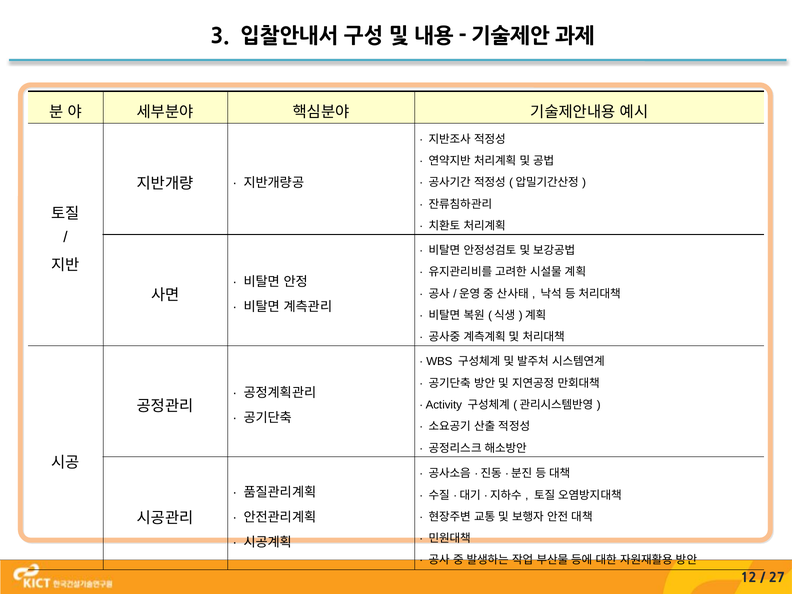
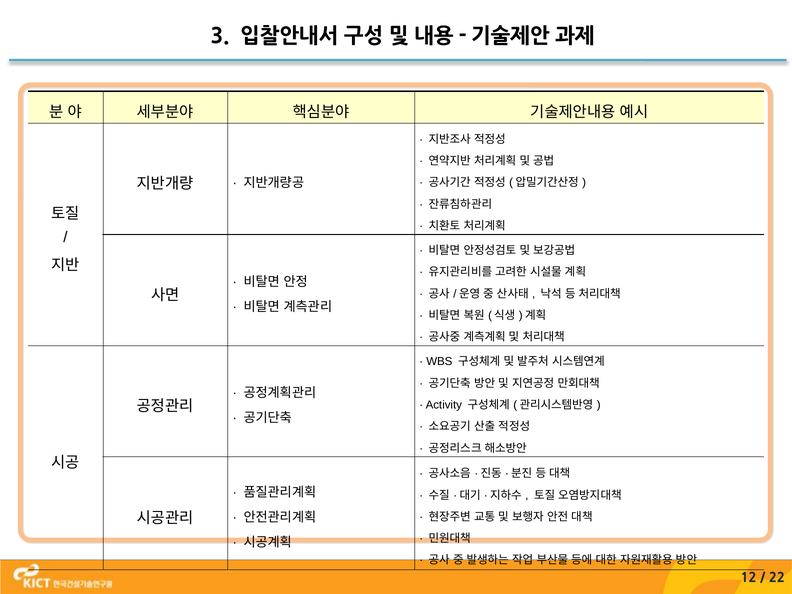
27: 27 -> 22 (777, 578)
